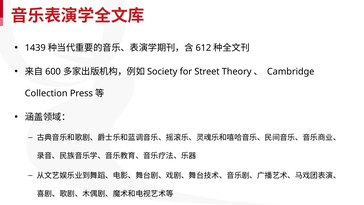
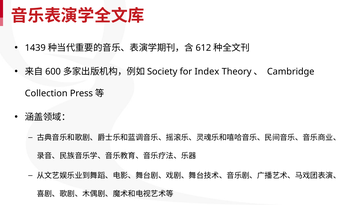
Street: Street -> Index (207, 71)
